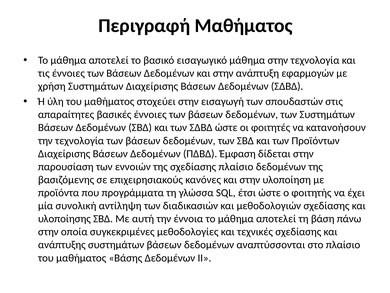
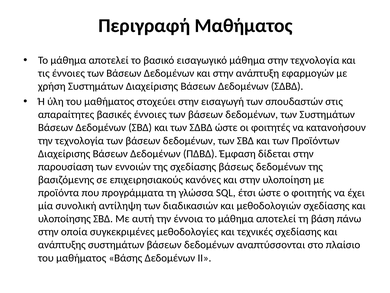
σχεδίασης πλαίσιο: πλαίσιο -> βάσεως (236, 166)
